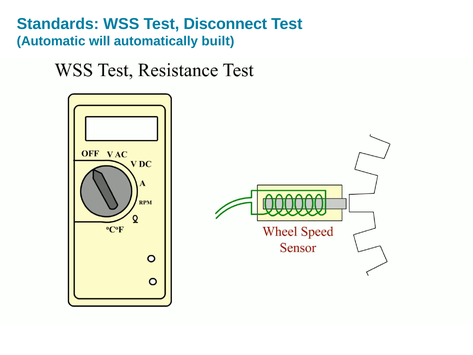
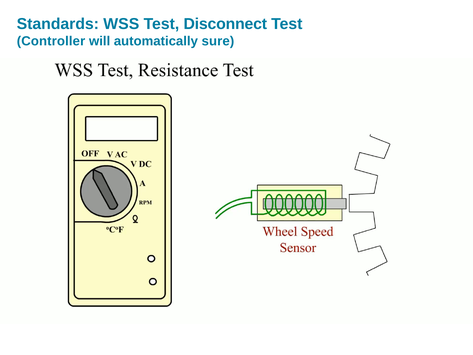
Automatic: Automatic -> Controller (51, 41)
built: built -> sure (218, 41)
